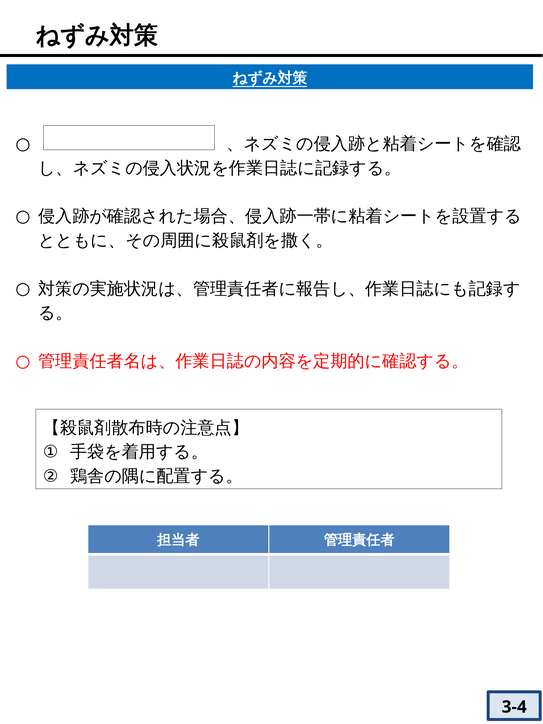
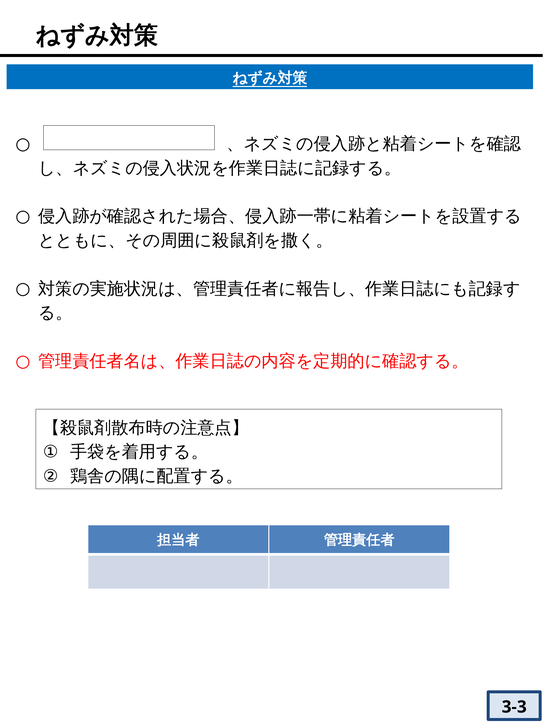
3-4: 3-4 -> 3-3 (514, 707)
